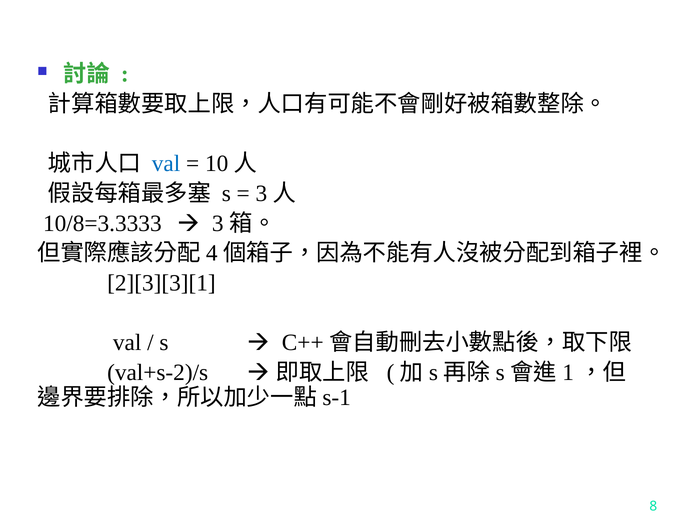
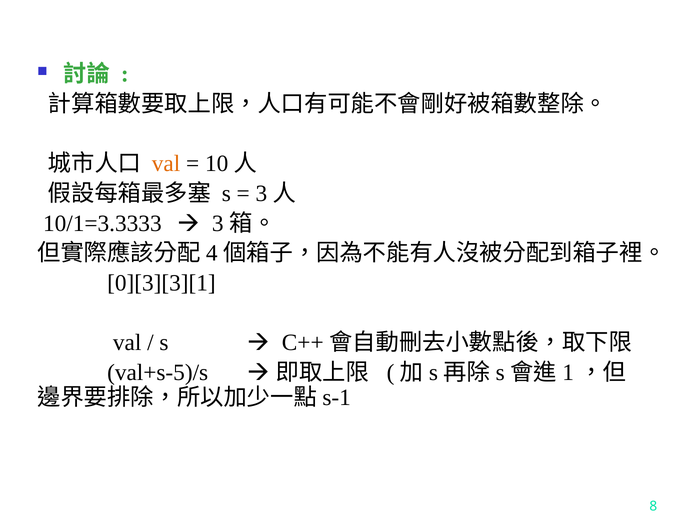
val colour: blue -> orange (166, 163)
10/8=3.3333: 10/8=3.3333 -> 10/1=3.3333 (102, 223)
2][3][3][1: 2][3][3][1 -> 0][3][3][1 (161, 283)
val+s-2)/s: val+s-2)/s -> val+s-5)/s (158, 372)
